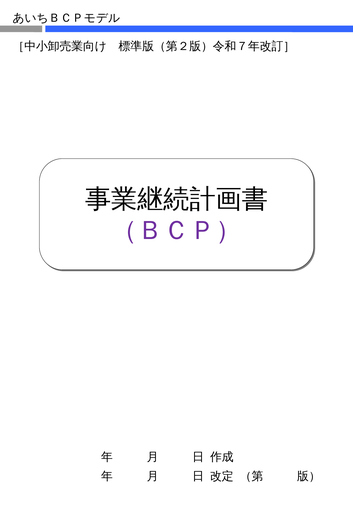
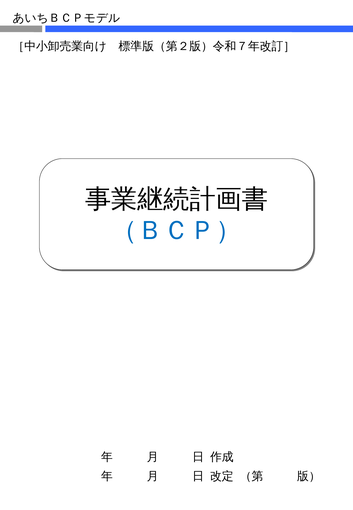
（ＢＣＰ） colour: purple -> blue (177, 231)
